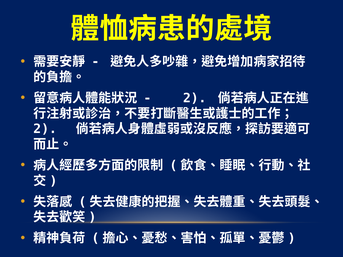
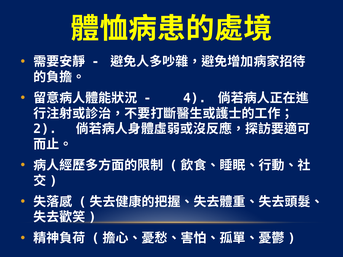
2: 2 -> 4 (195, 98)
